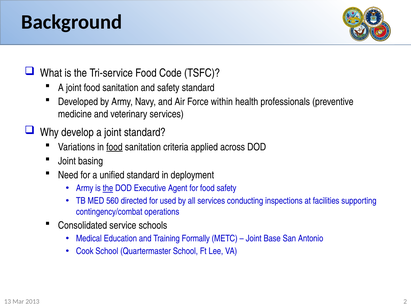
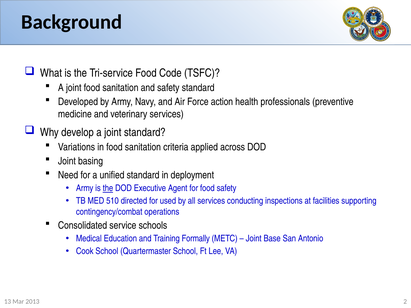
within: within -> action (222, 102)
food underline: present -> none (114, 147)
560: 560 -> 510 (112, 201)
